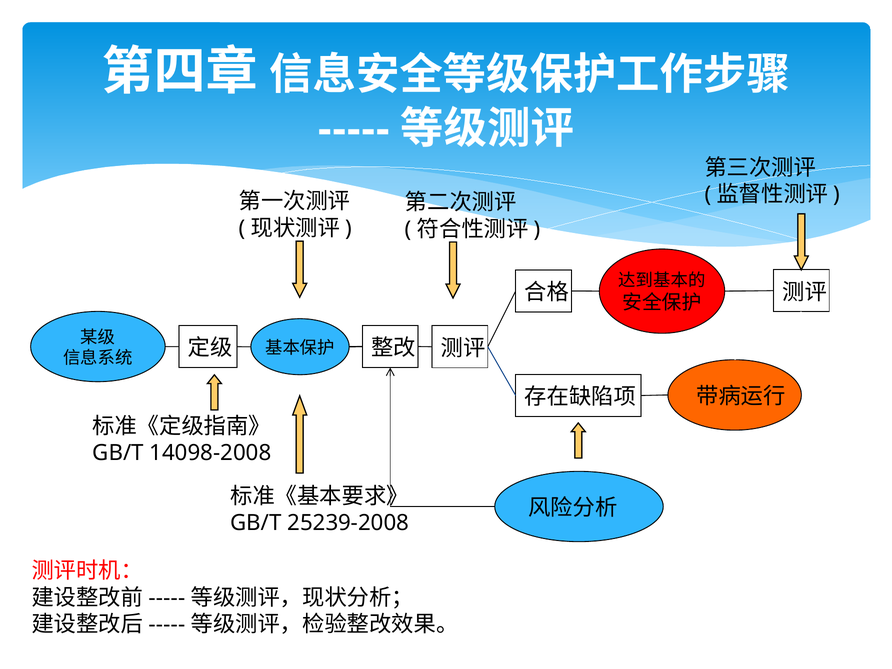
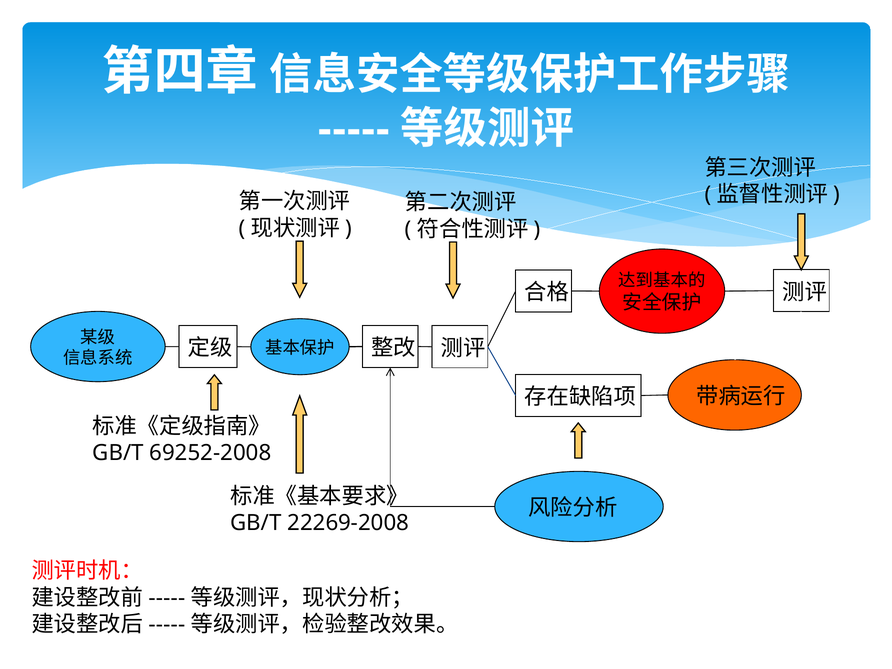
14098-2008: 14098-2008 -> 69252-2008 (210, 453)
25239-2008: 25239-2008 -> 22269-2008 (348, 523)
